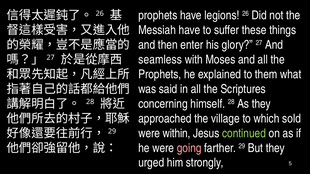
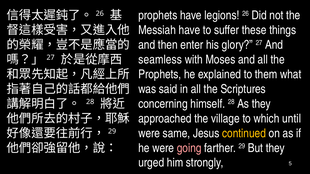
sold: sold -> until (292, 119)
within: within -> same (176, 133)
continued colour: light green -> yellow (244, 133)
